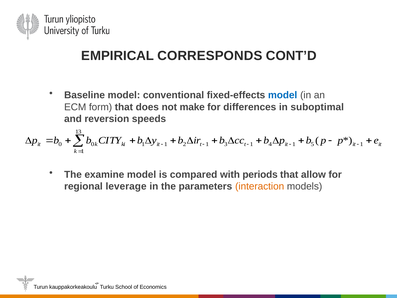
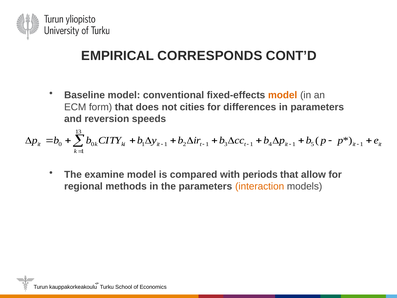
model colour: blue -> orange (283, 95)
make: make -> cities (192, 107)
in suboptimal: suboptimal -> parameters (317, 107)
leverage: leverage -> methods (126, 186)
